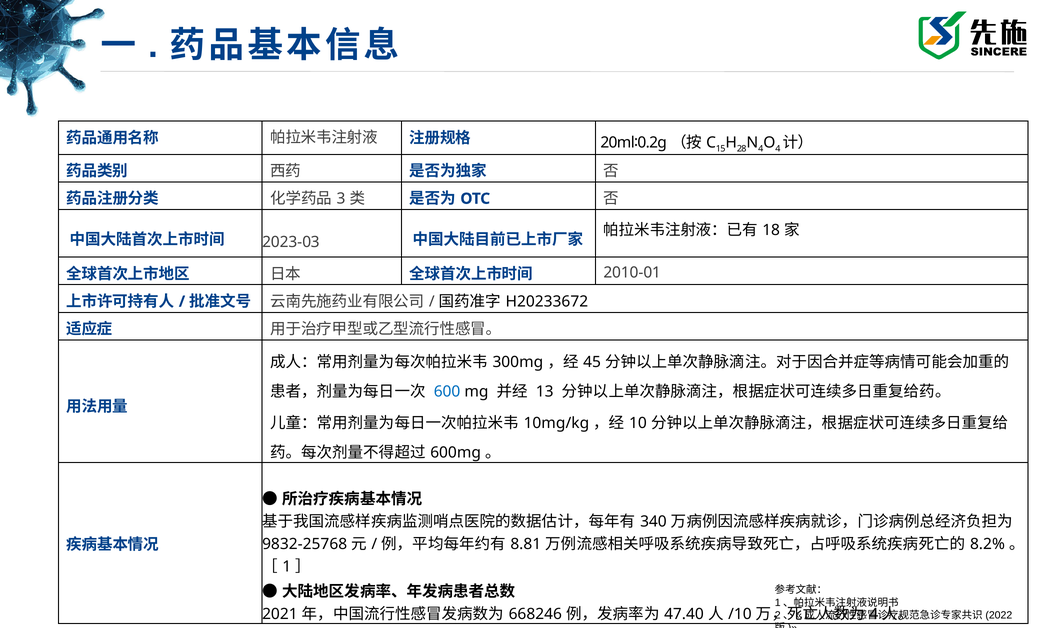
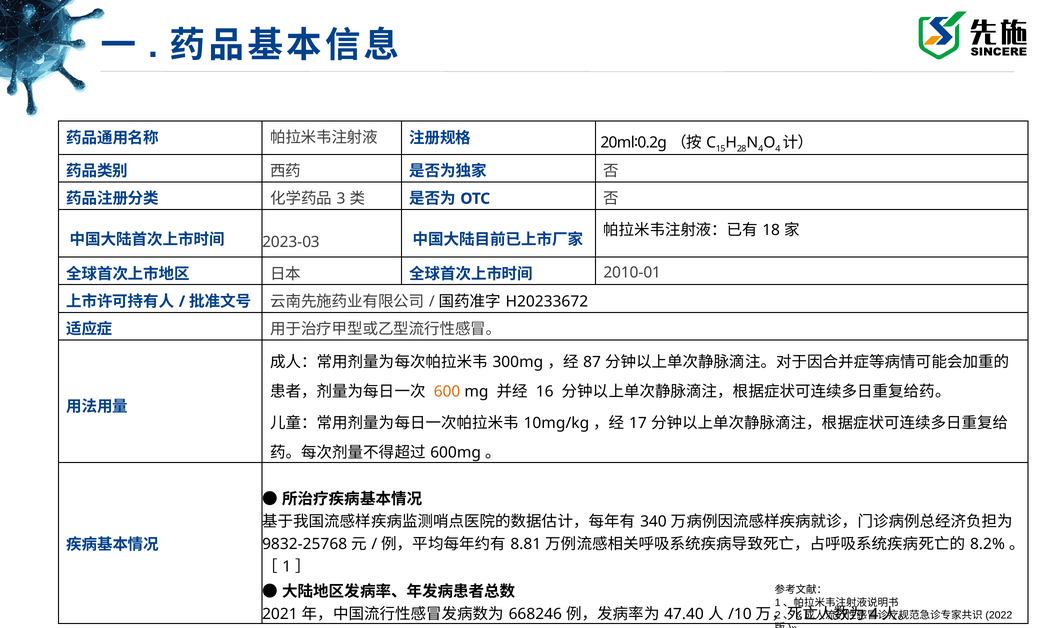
45: 45 -> 87 (592, 362)
600 colour: blue -> orange (447, 392)
13: 13 -> 16 (545, 392)
10: 10 -> 17 (638, 423)
